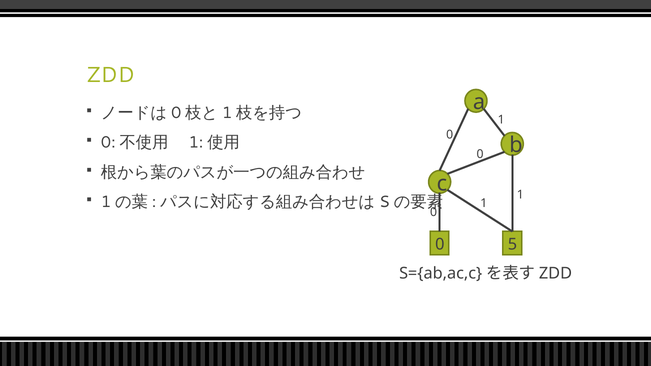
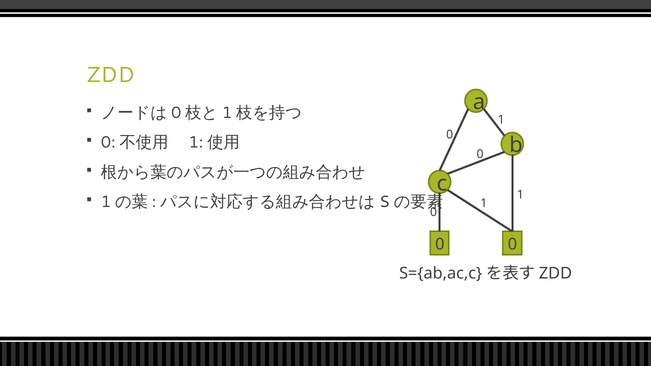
5: 5 -> 0 (512, 244)
